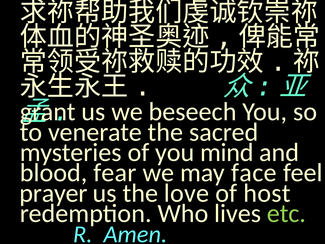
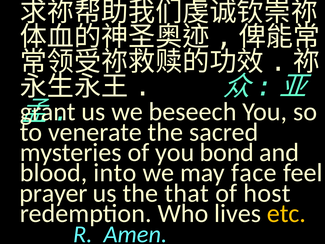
mind: mind -> bond (227, 152)
fear: fear -> into (115, 173)
love: love -> that (187, 193)
etc colour: light green -> yellow (286, 213)
